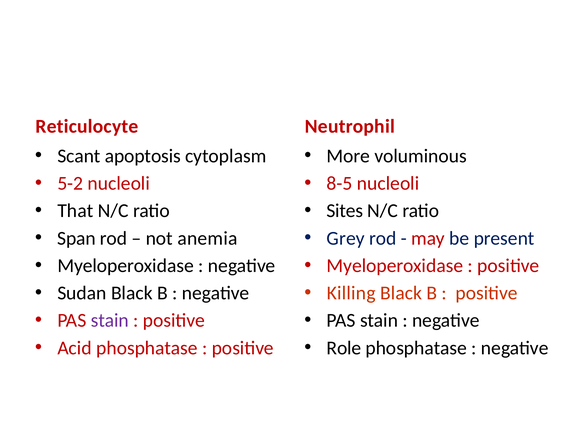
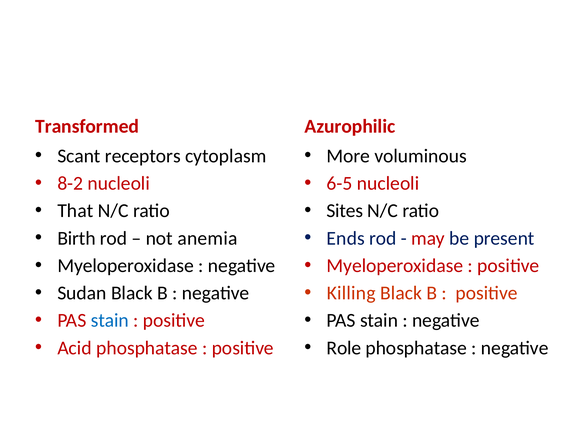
Reticulocyte: Reticulocyte -> Transformed (87, 127)
Neutrophil: Neutrophil -> Azurophilic (350, 127)
apoptosis: apoptosis -> receptors (143, 156)
5-2: 5-2 -> 8-2 (70, 183)
8-5: 8-5 -> 6-5 (340, 183)
Span: Span -> Birth (76, 238)
Grey: Grey -> Ends (346, 238)
stain colour: purple -> blue (110, 321)
